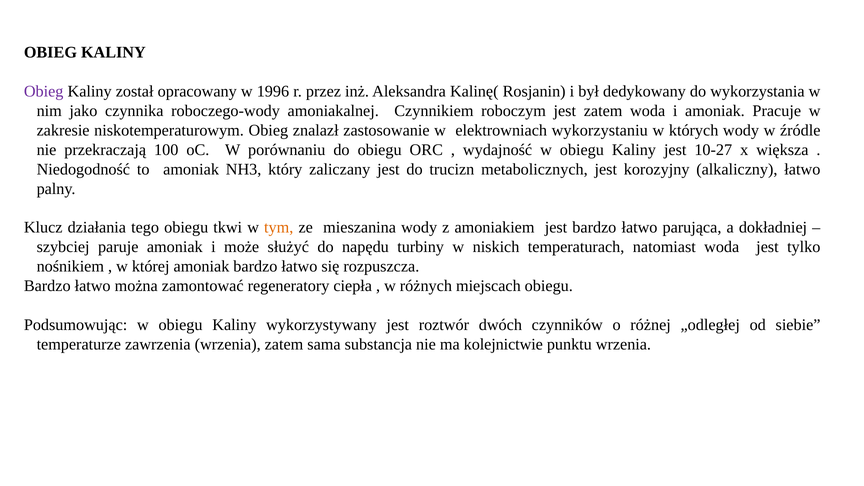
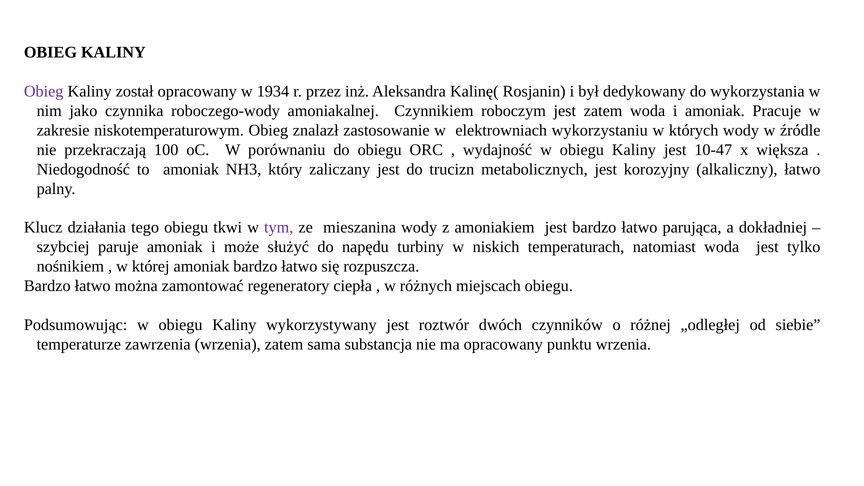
1996: 1996 -> 1934 (273, 91)
10-27: 10-27 -> 10-47 (713, 150)
tym colour: orange -> purple (279, 228)
ma kolejnictwie: kolejnictwie -> opracowany (503, 344)
